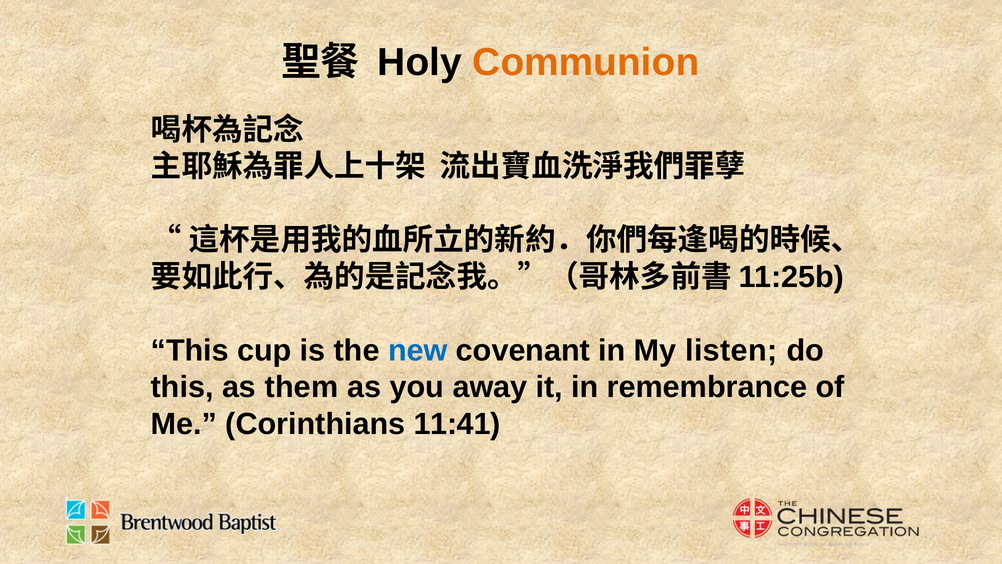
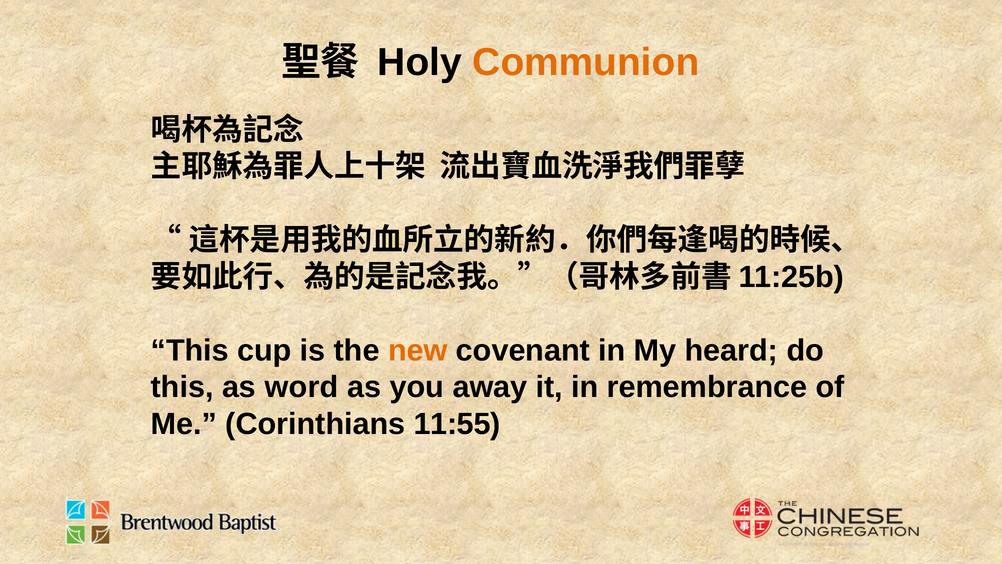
new colour: blue -> orange (418, 350)
listen: listen -> heard (731, 350)
them: them -> word (302, 387)
11:41: 11:41 -> 11:55 (457, 424)
